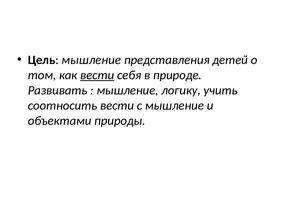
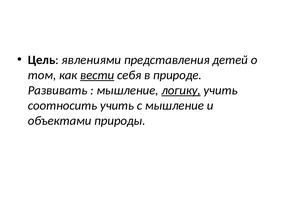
Цель мышление: мышление -> явлениями (91, 60)
логику underline: none -> present (181, 91)
соотносить вести: вести -> учить (117, 106)
